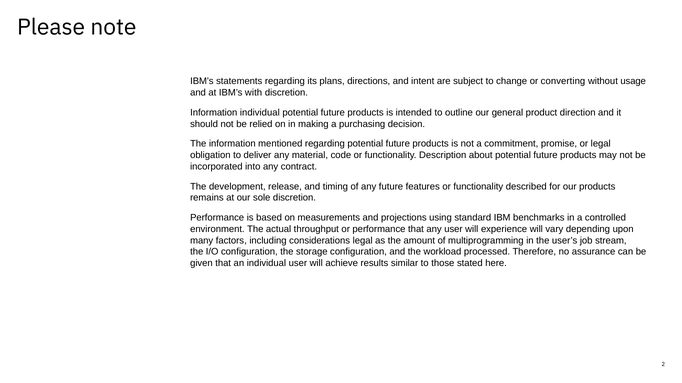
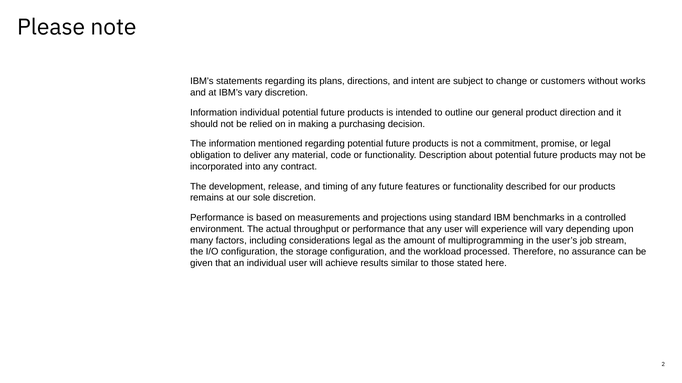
converting: converting -> customers (563, 81)
usage: usage -> works (633, 81)
IBM’s with: with -> vary (254, 93)
